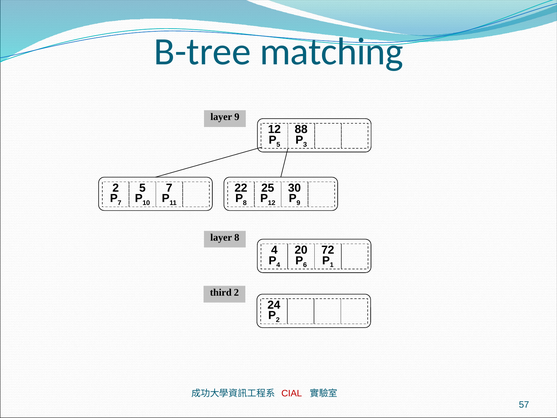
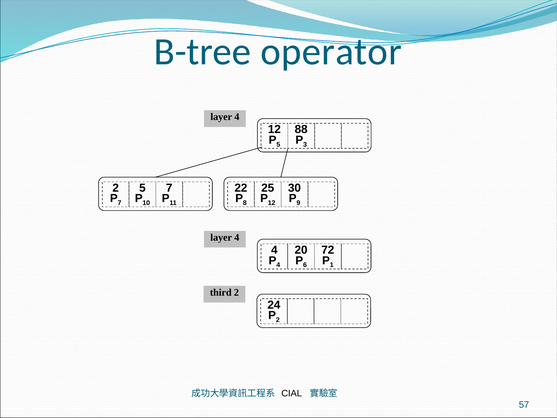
matching: matching -> operator (331, 52)
9: 9 -> 4 (237, 117)
8: 8 -> 4 (237, 237)
CIAL colour: red -> black (292, 393)
